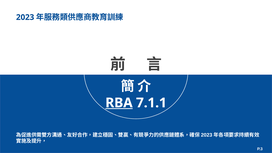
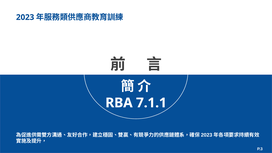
RBA underline: present -> none (119, 103)
